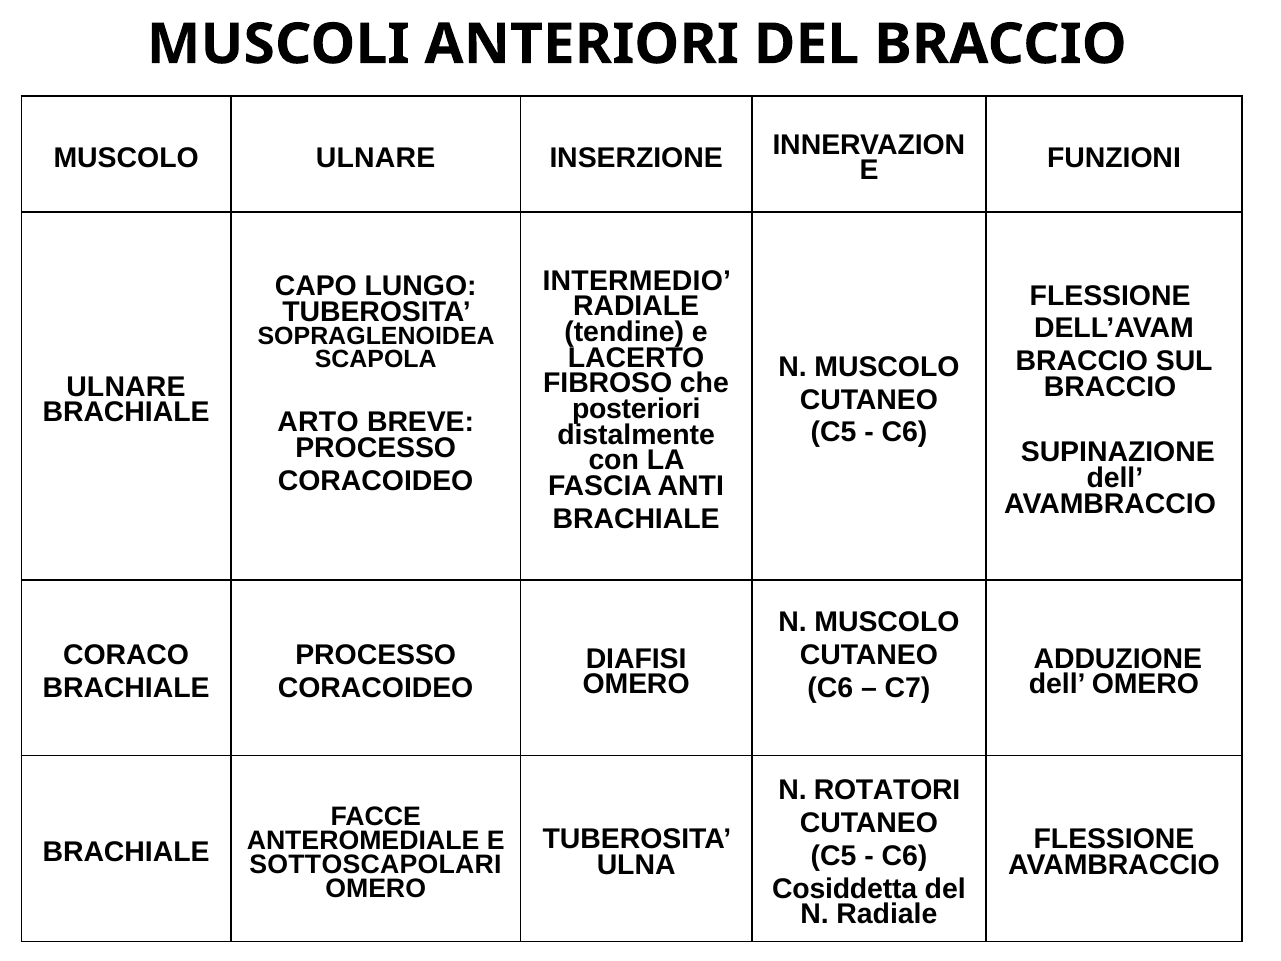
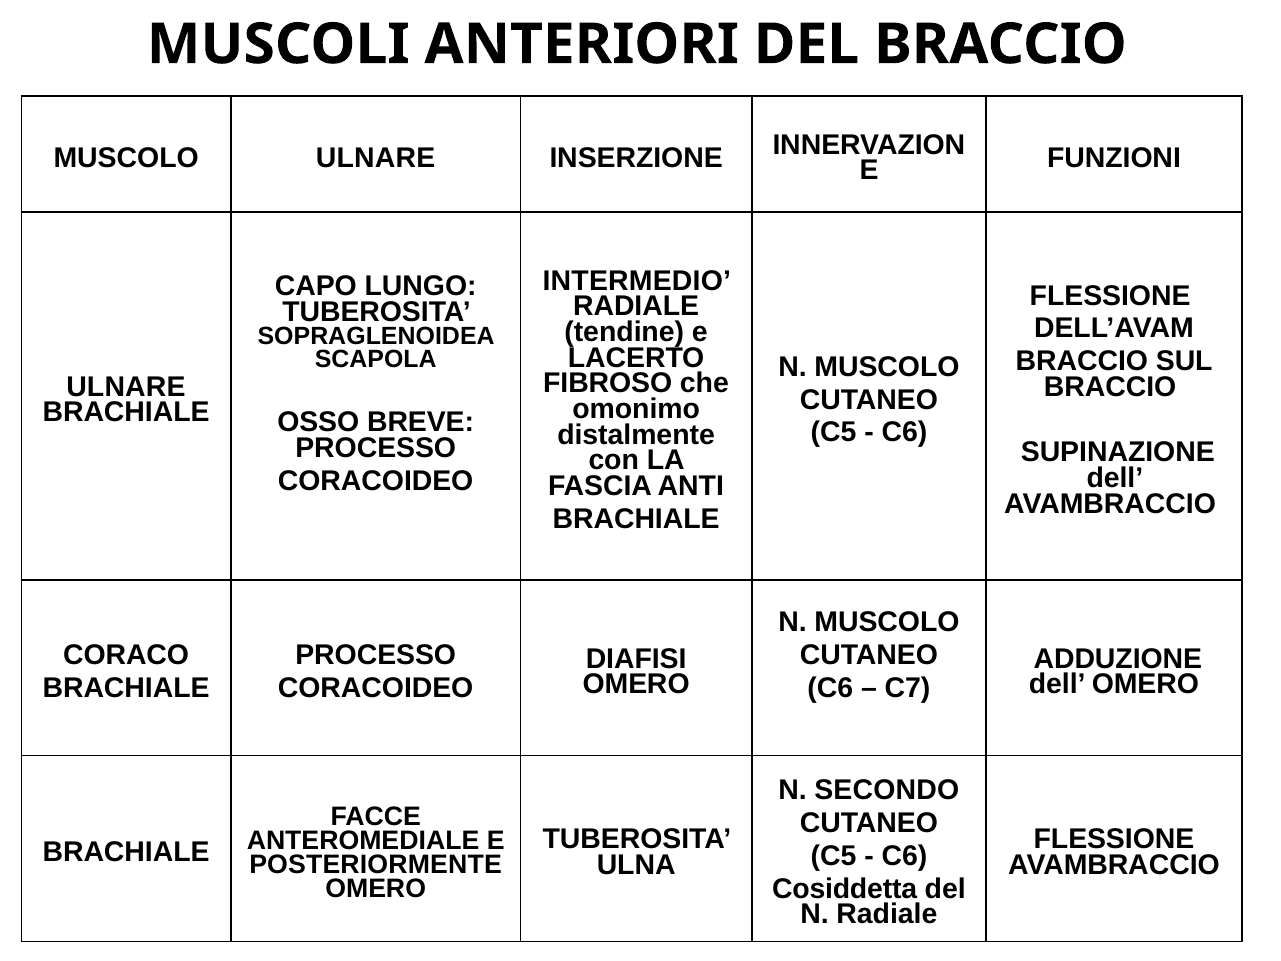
posteriori: posteriori -> omonimo (636, 409)
ARTO: ARTO -> OSSO (318, 422)
ROTATORI: ROTATORI -> SECONDO (887, 790)
SOTTOSCAPOLARI: SOTTOSCAPOLARI -> POSTERIORMENTE (376, 864)
